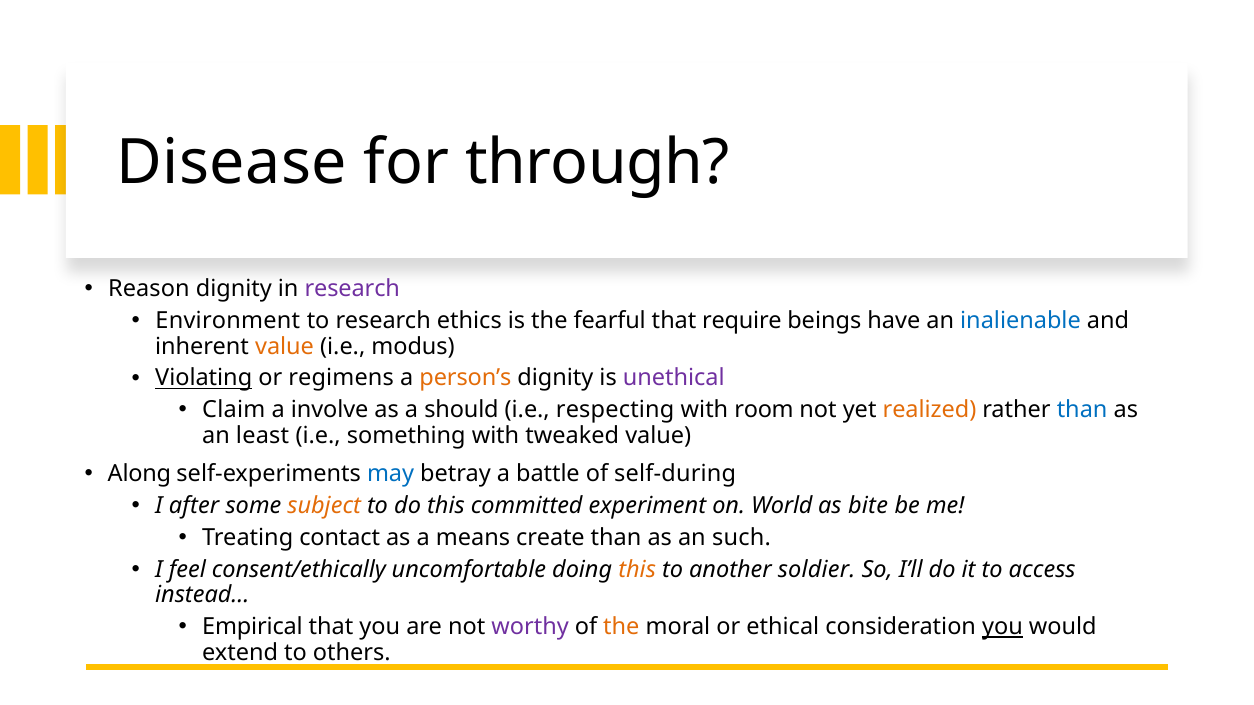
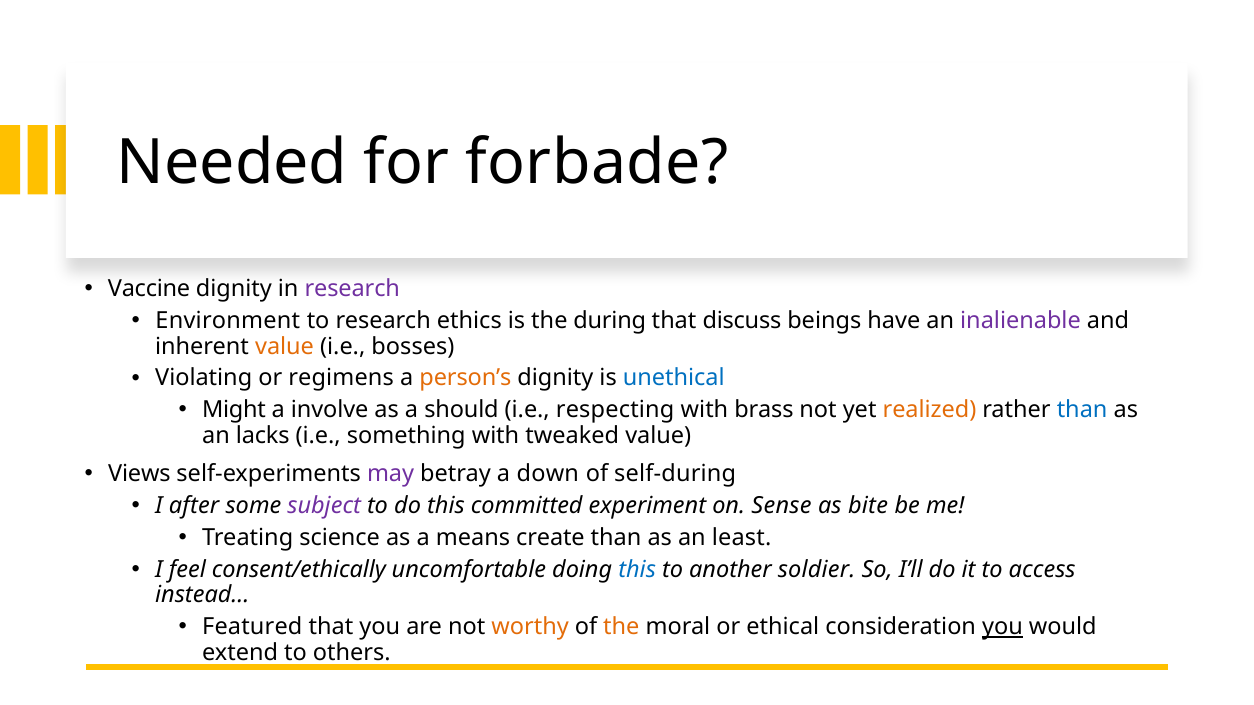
Disease: Disease -> Needed (232, 163)
through: through -> forbade (597, 163)
Reason: Reason -> Vaccine (149, 289)
fearful: fearful -> during (610, 321)
require: require -> discuss (742, 321)
inalienable colour: blue -> purple (1020, 321)
modus: modus -> bosses (413, 346)
Violating underline: present -> none (204, 378)
unethical colour: purple -> blue (674, 378)
Claim: Claim -> Might (234, 410)
room: room -> brass (764, 410)
least: least -> lacks (263, 436)
Along: Along -> Views (139, 474)
may colour: blue -> purple (391, 474)
battle: battle -> down (548, 474)
subject colour: orange -> purple (324, 506)
World: World -> Sense (782, 506)
contact: contact -> science (340, 538)
such: such -> least (742, 538)
this colour: orange -> blue (637, 570)
Empirical: Empirical -> Featured (252, 627)
worthy colour: purple -> orange (530, 627)
